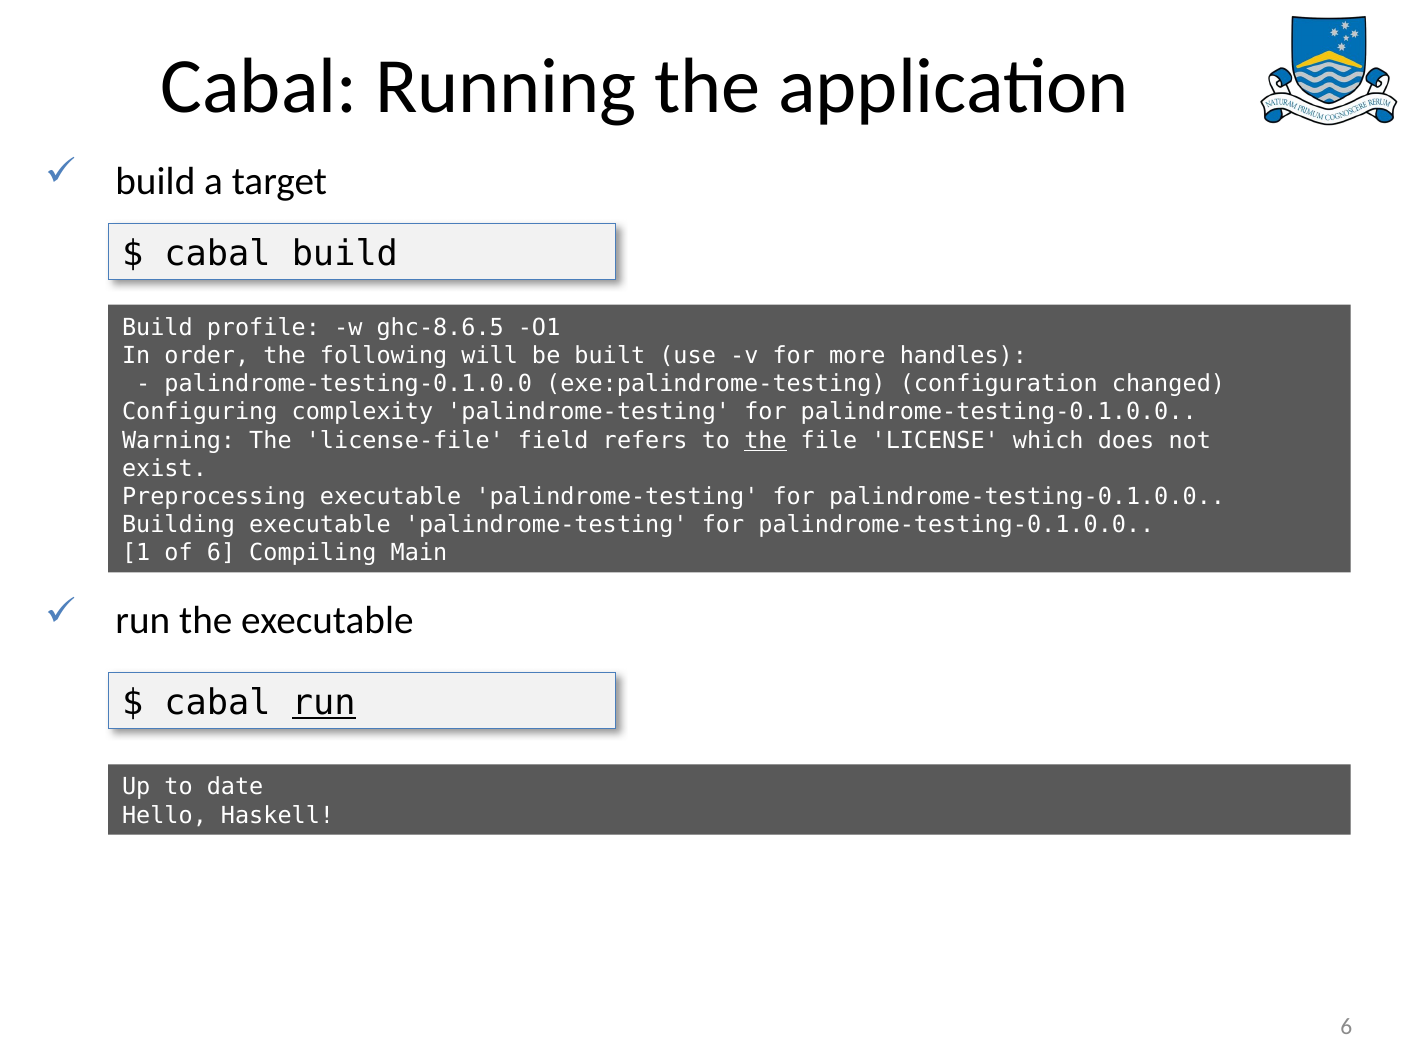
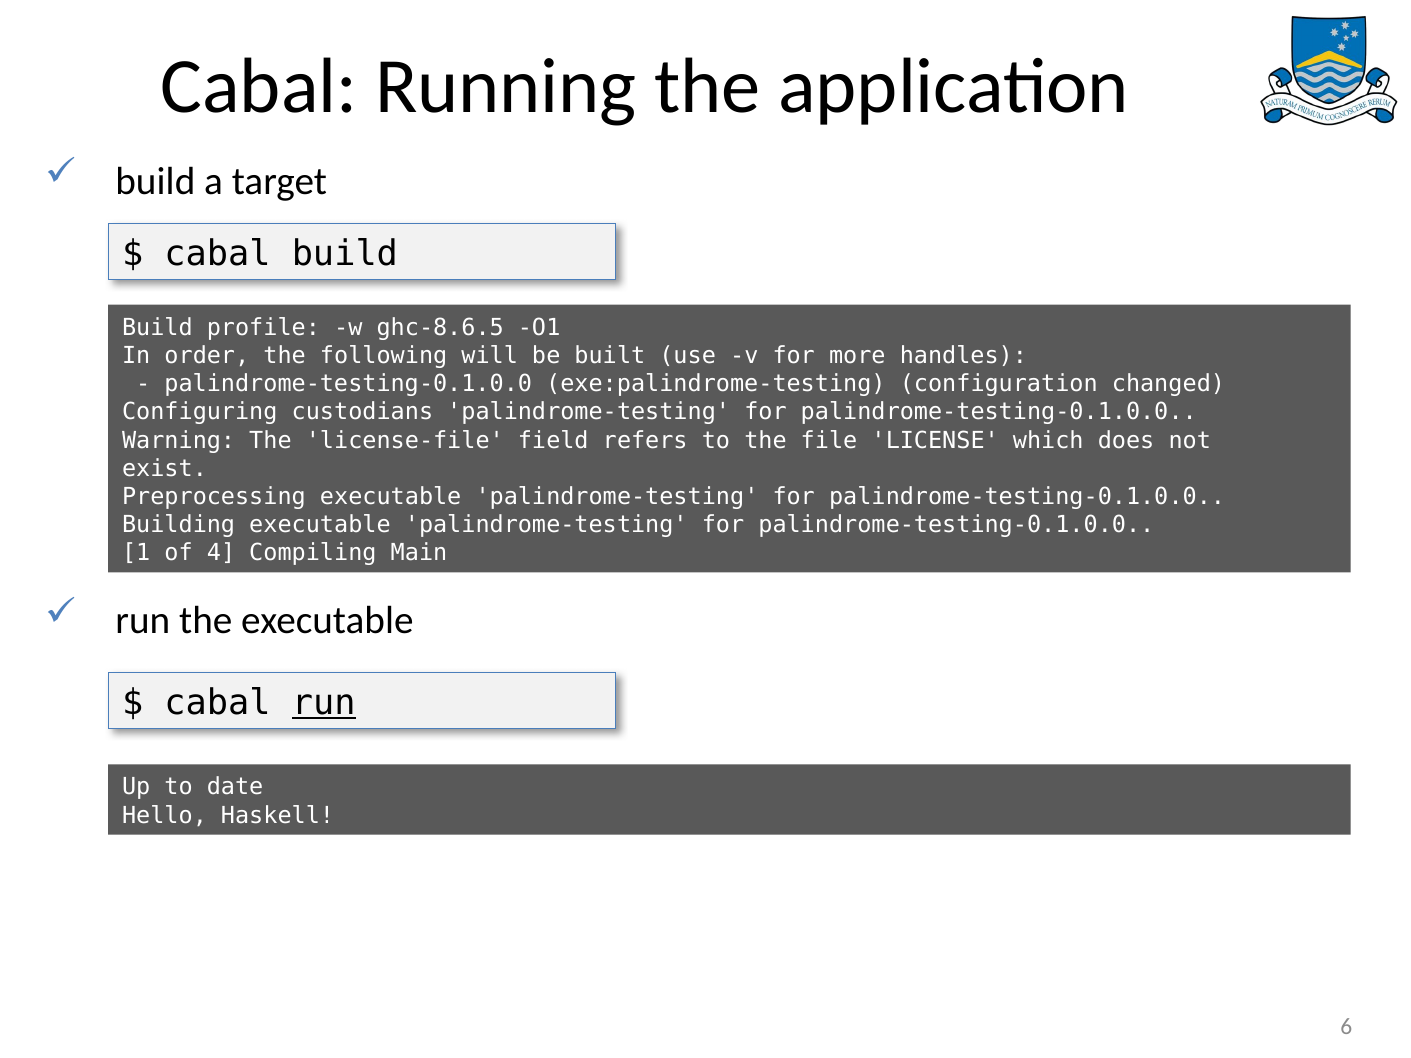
complexity: complexity -> custodians (362, 412)
the underline: present -> none (765, 440)
of 6: 6 -> 4 (221, 553)
